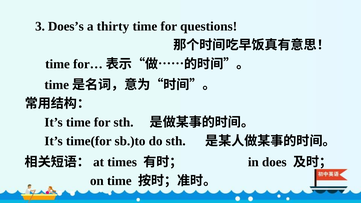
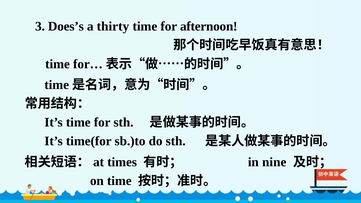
questions: questions -> afternoon (209, 26)
does: does -> nine (274, 162)
